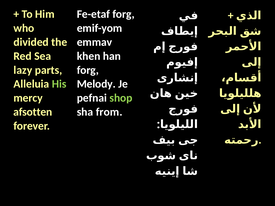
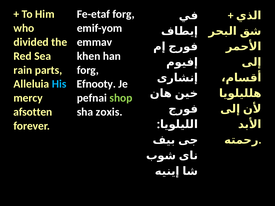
lazy: lazy -> rain (23, 70)
His colour: light green -> light blue (59, 84)
Melody: Melody -> Efnooty (96, 84)
from: from -> zoxis (109, 112)
